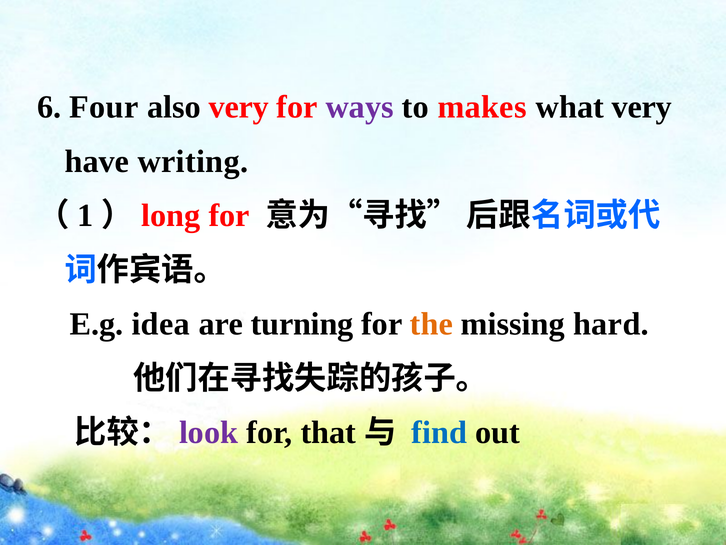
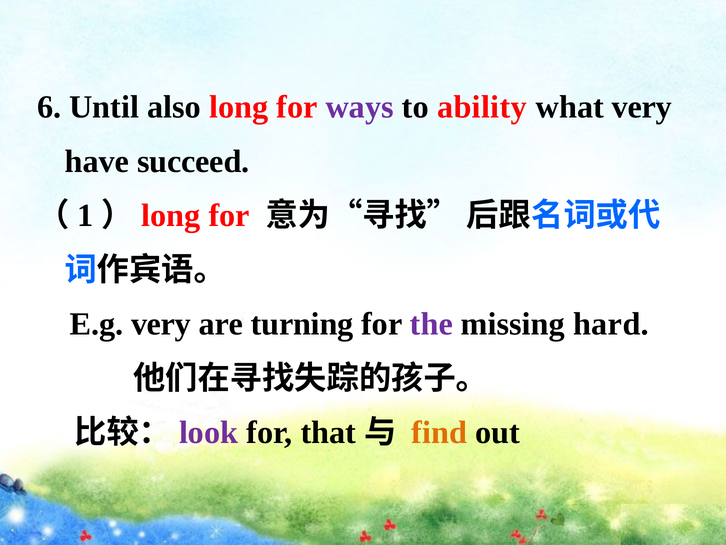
Four: Four -> Until (104, 107)
also very: very -> long (239, 107)
makes: makes -> ability (482, 107)
writing: writing -> succeed (193, 161)
E.g idea: idea -> very (161, 324)
the colour: orange -> purple (431, 324)
find colour: blue -> orange (439, 432)
